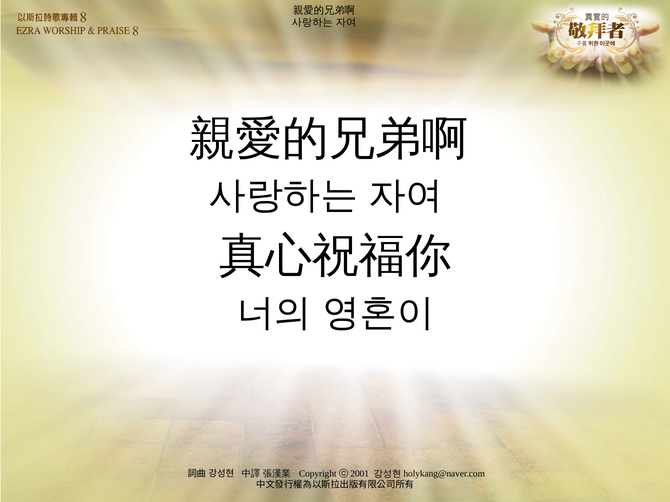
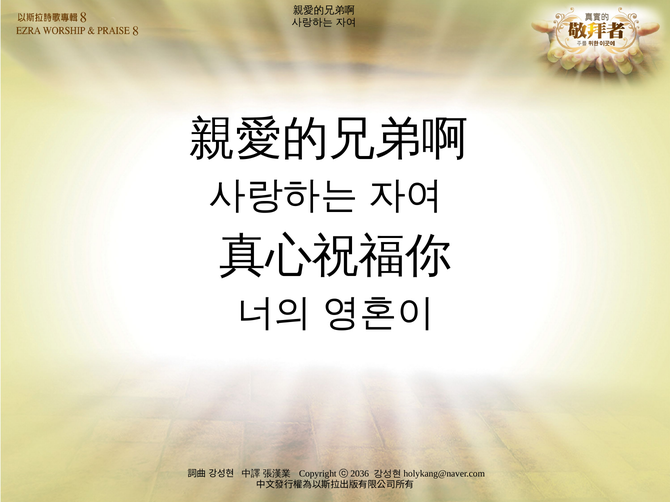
2001: 2001 -> 2036 (360, 474)
